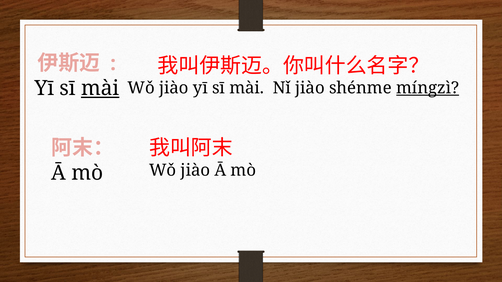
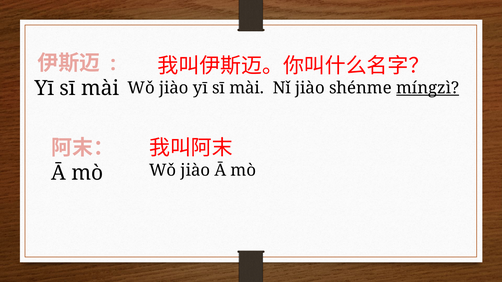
mài underline: present -> none (100, 88)
